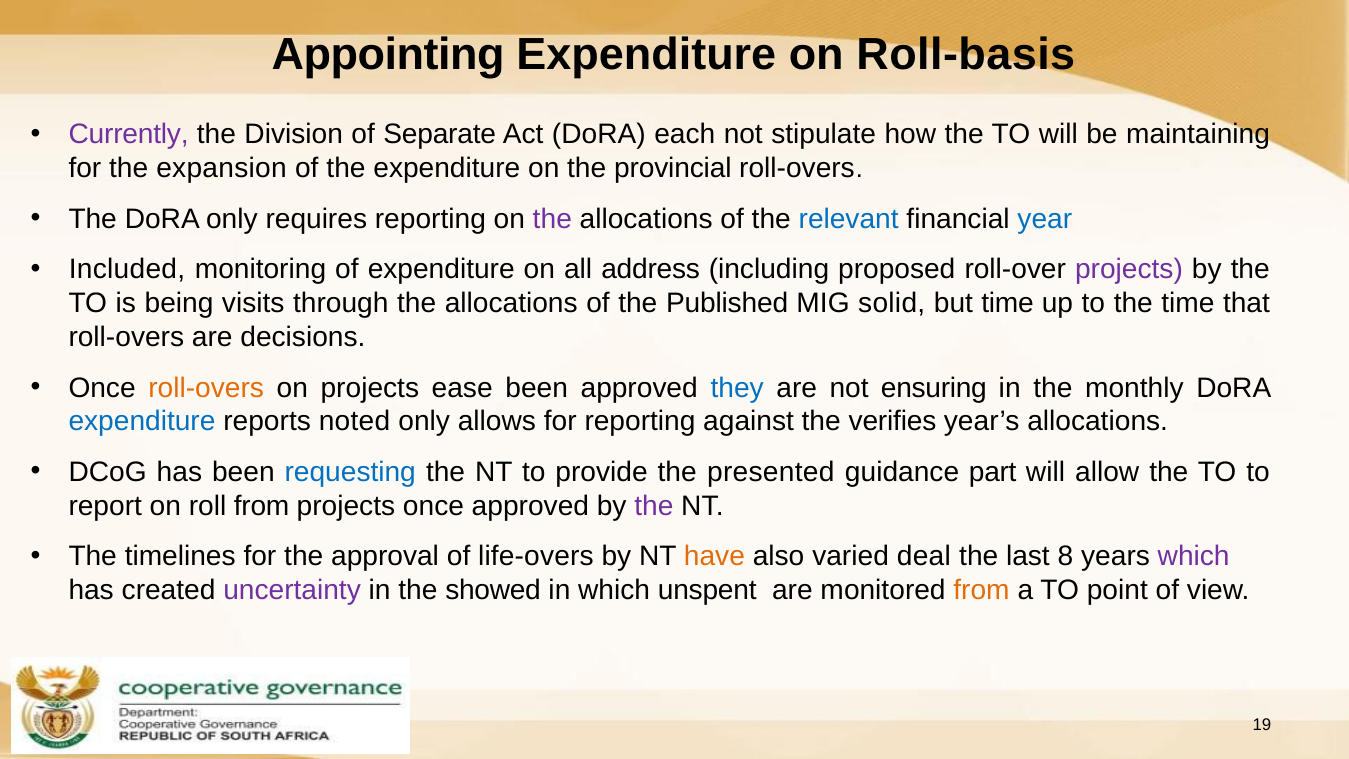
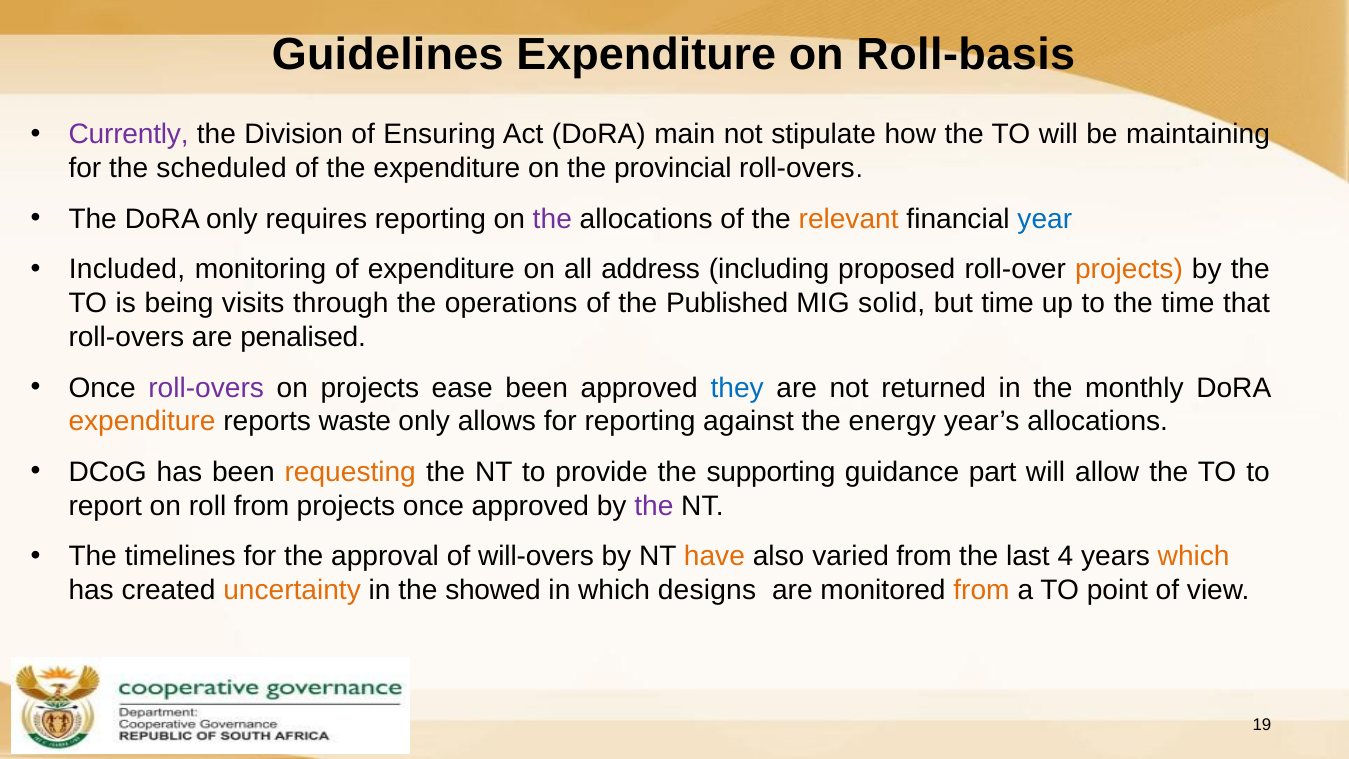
Appointing: Appointing -> Guidelines (388, 54)
Separate: Separate -> Ensuring (440, 135)
each: each -> main (685, 135)
expansion: expansion -> scheduled (221, 168)
relevant colour: blue -> orange (849, 219)
projects colour: purple -> orange (1129, 270)
through the allocations: allocations -> operations (511, 303)
decisions: decisions -> penalised (303, 337)
roll-overs colour: orange -> purple (206, 388)
ensuring: ensuring -> returned (934, 388)
expenditure colour: blue -> orange (142, 421)
noted: noted -> waste (355, 421)
verifies: verifies -> energy (892, 421)
requesting colour: blue -> orange (350, 472)
presented: presented -> supporting (771, 472)
life-overs: life-overs -> will-overs (536, 556)
varied deal: deal -> from (924, 556)
8: 8 -> 4 (1065, 556)
which colour: purple -> orange (1194, 556)
uncertainty colour: purple -> orange (292, 590)
unspent: unspent -> designs (707, 590)
